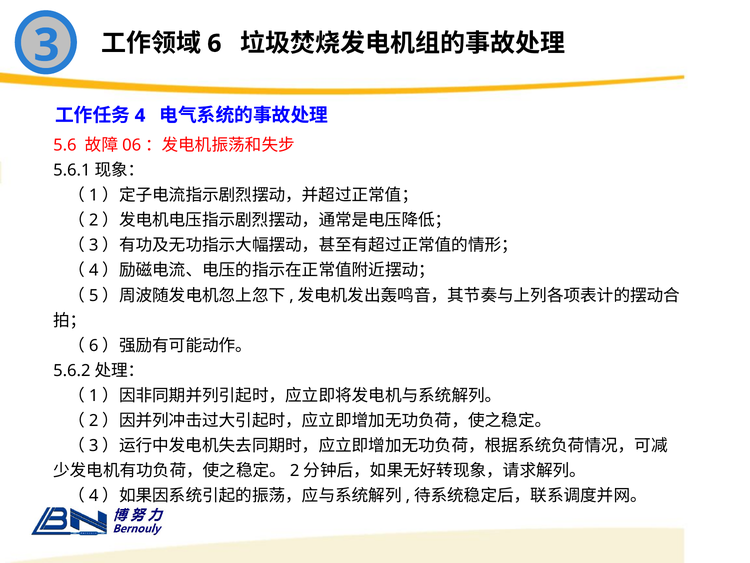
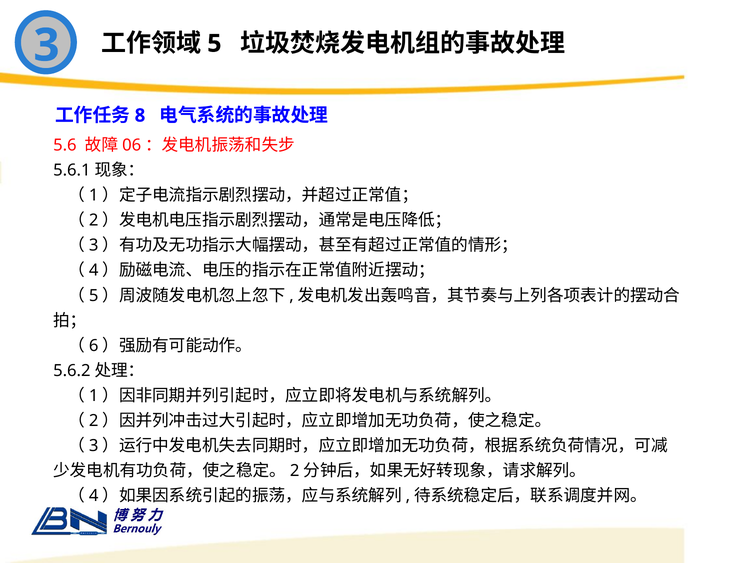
6: 6 -> 5 (214, 43)
4: 4 -> 8 (140, 115)
